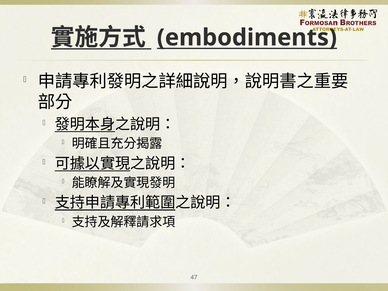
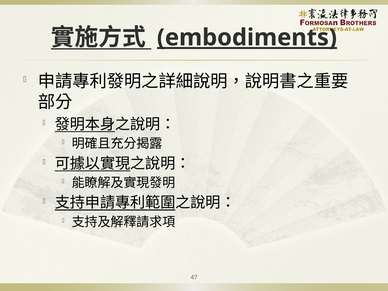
embodiments underline: none -> present (247, 38)
